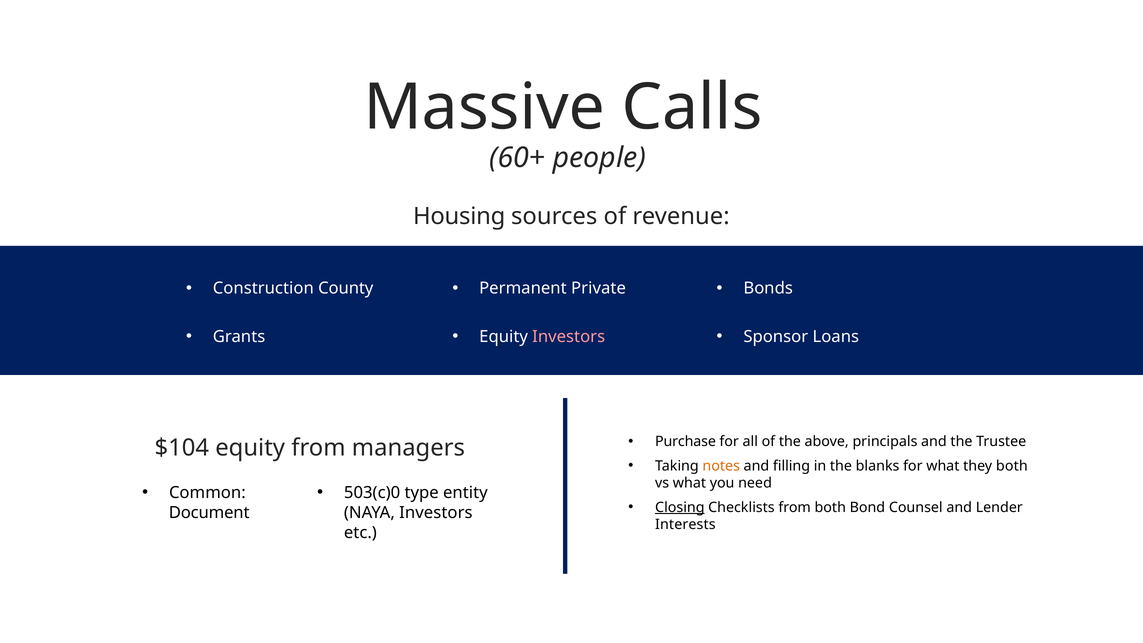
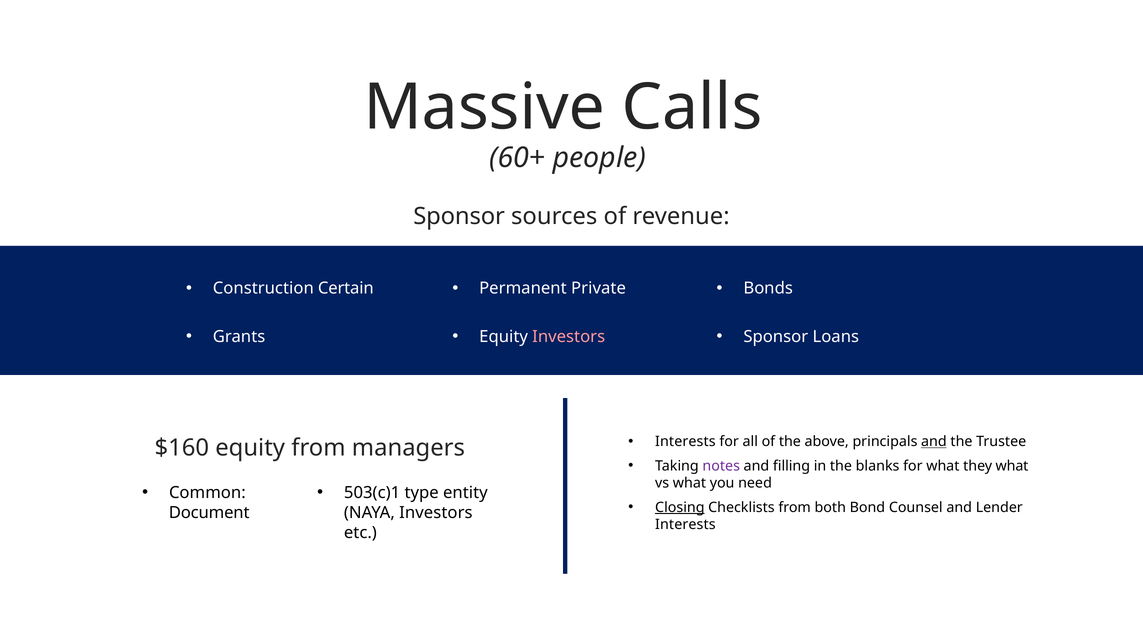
Housing: Housing -> Sponsor (459, 216)
County: County -> Certain (346, 288)
Purchase: Purchase -> Interests (685, 442)
and underline: none -> present (934, 442)
$104: $104 -> $160 (182, 448)
notes colour: orange -> purple (721, 466)
they both: both -> what (1012, 466)
503(c)0: 503(c)0 -> 503(c)1 (372, 493)
